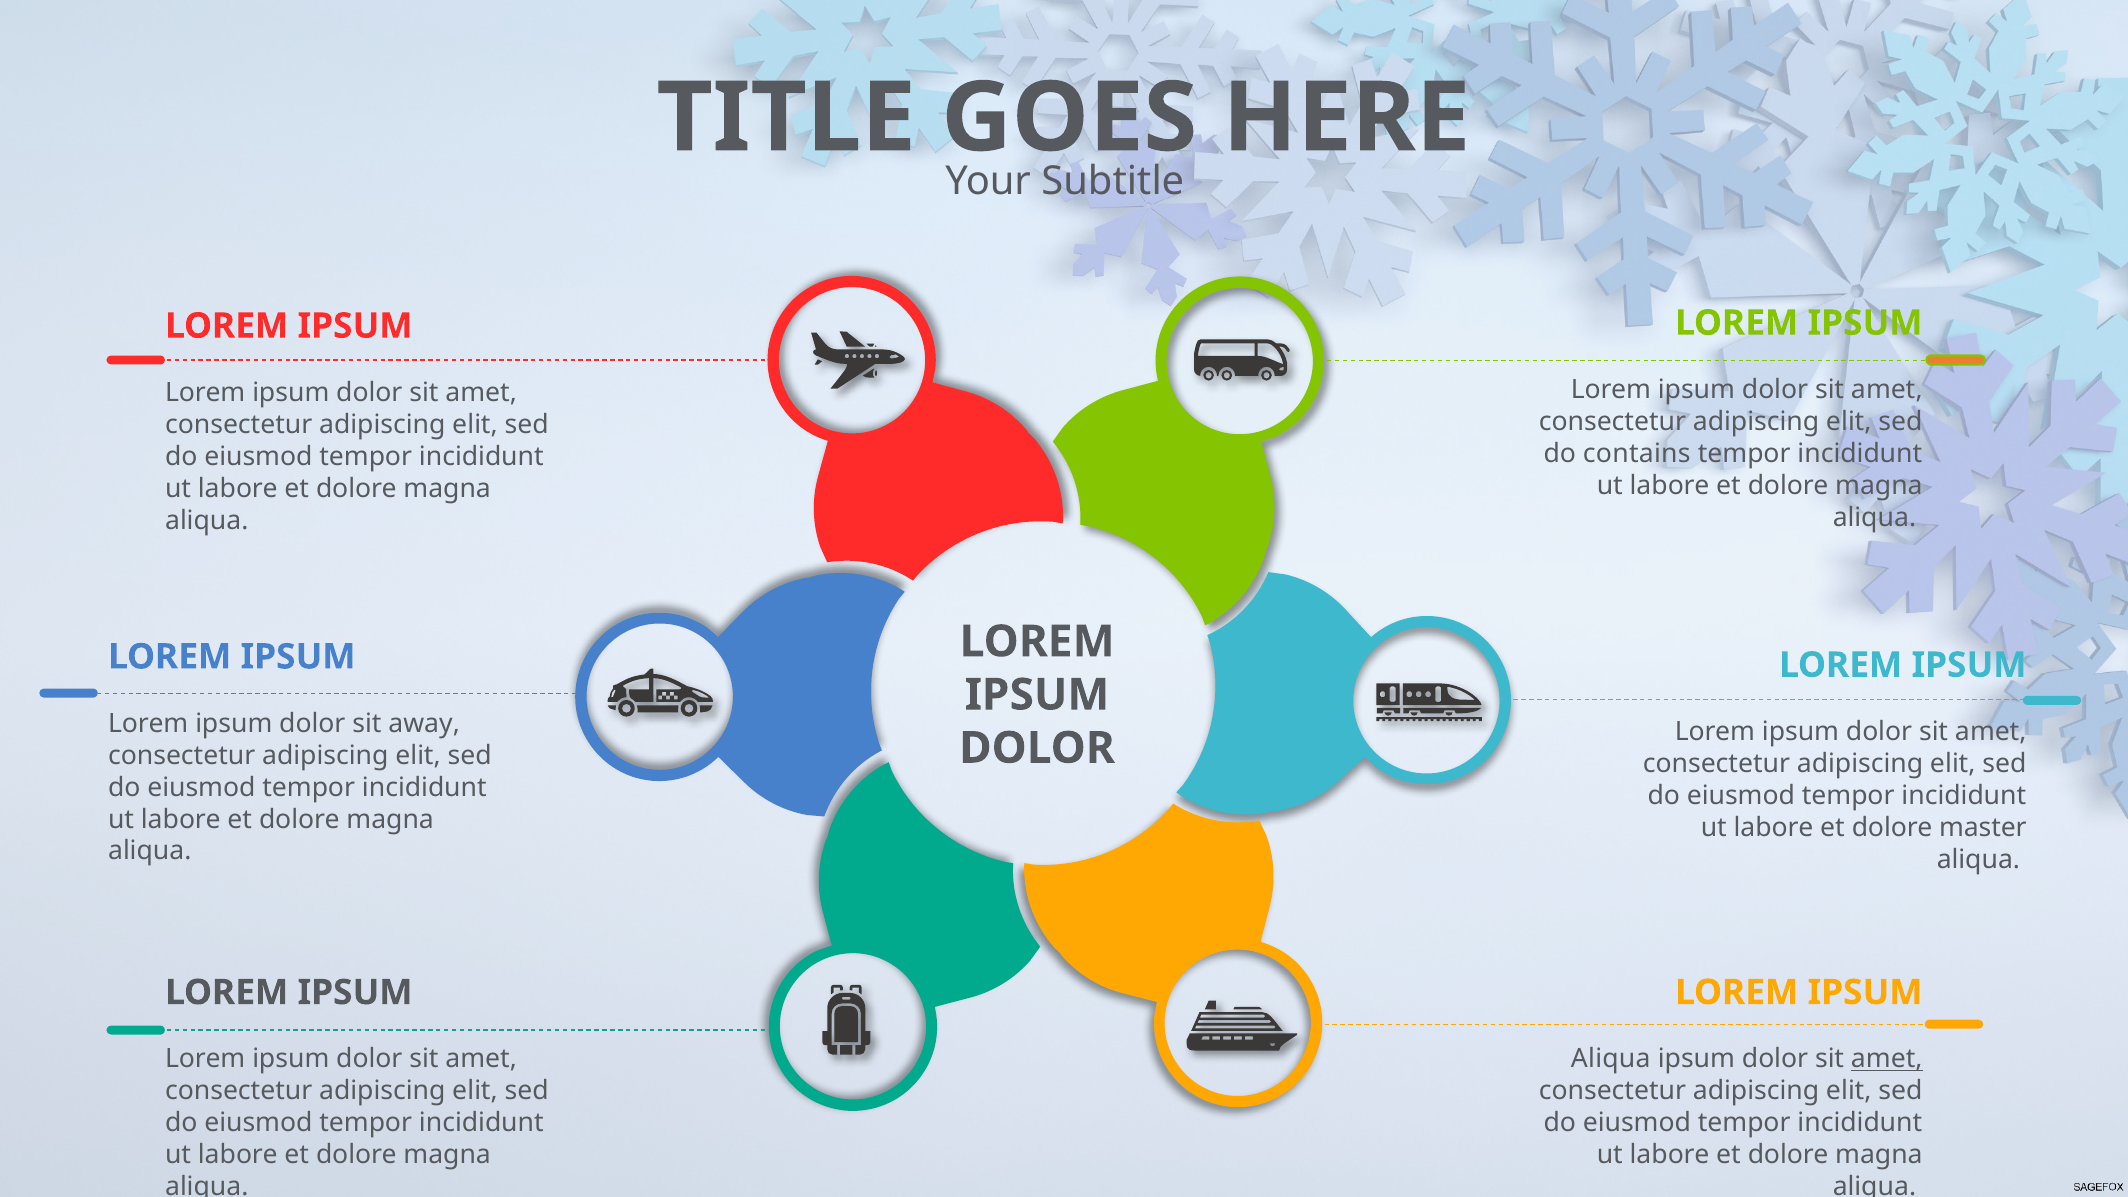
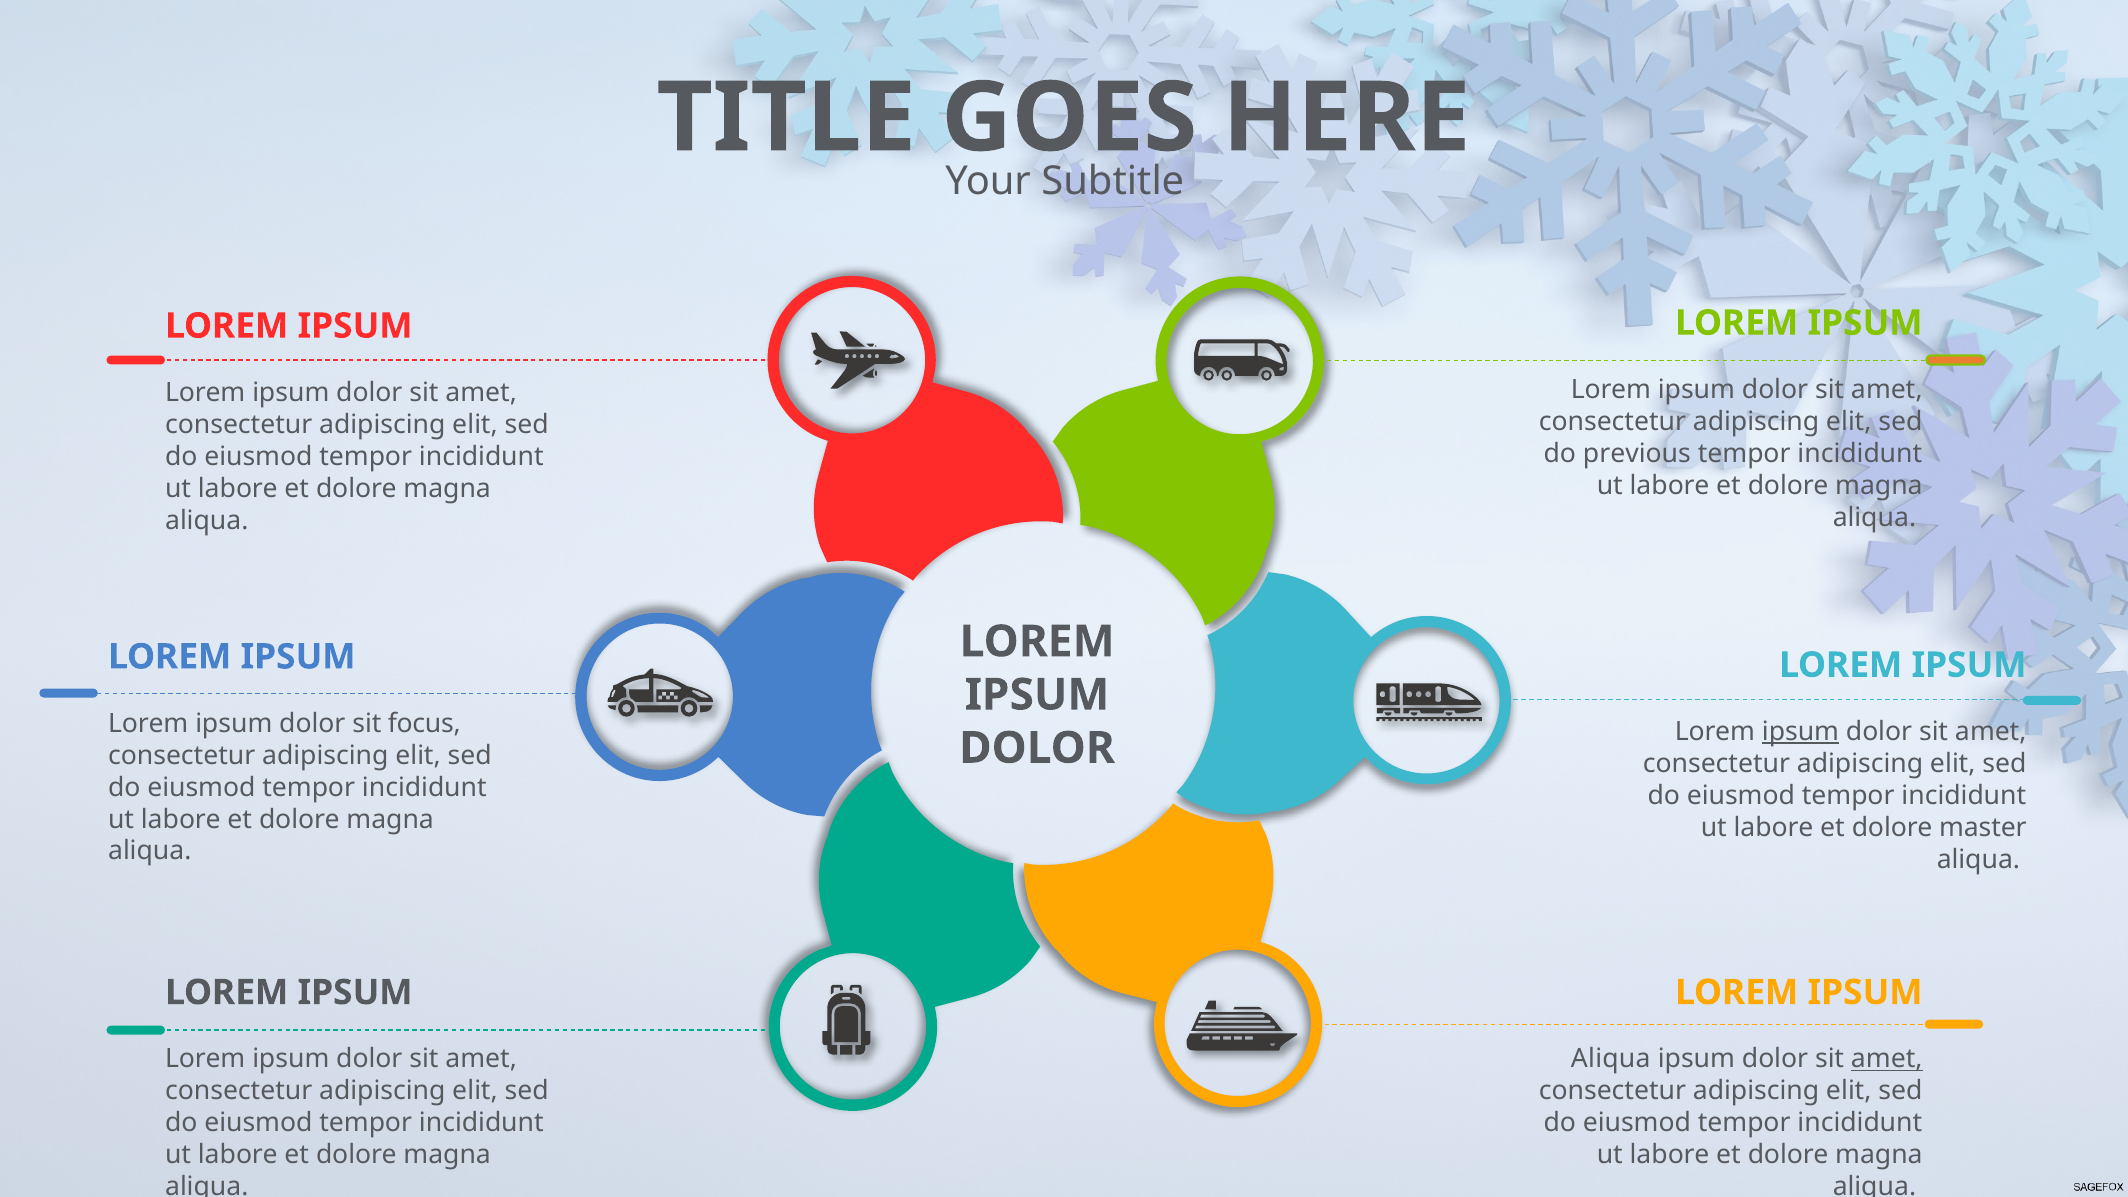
contains: contains -> previous (1637, 454)
away: away -> focus (424, 723)
ipsum underline: none -> present (1801, 732)
